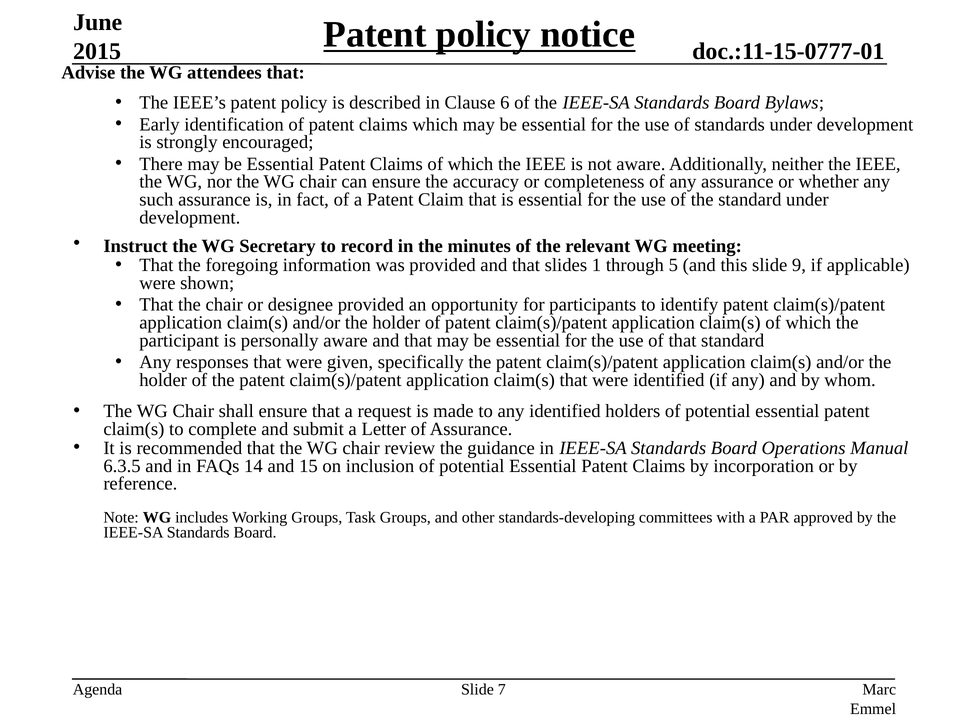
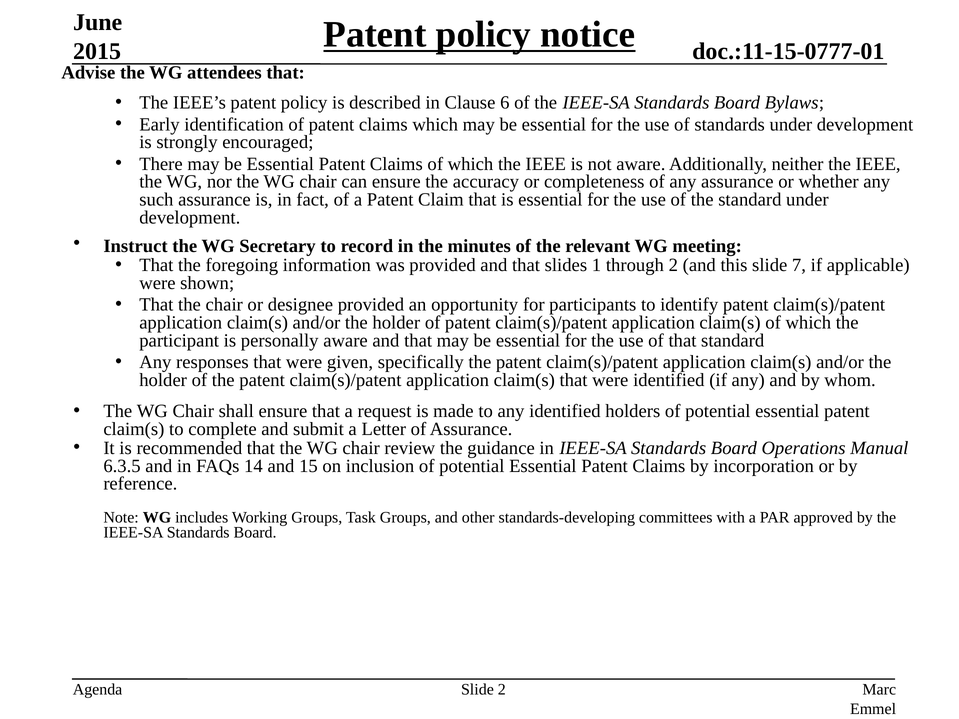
through 5: 5 -> 2 (673, 265)
9: 9 -> 7 (799, 265)
Slide 7: 7 -> 2 (502, 690)
